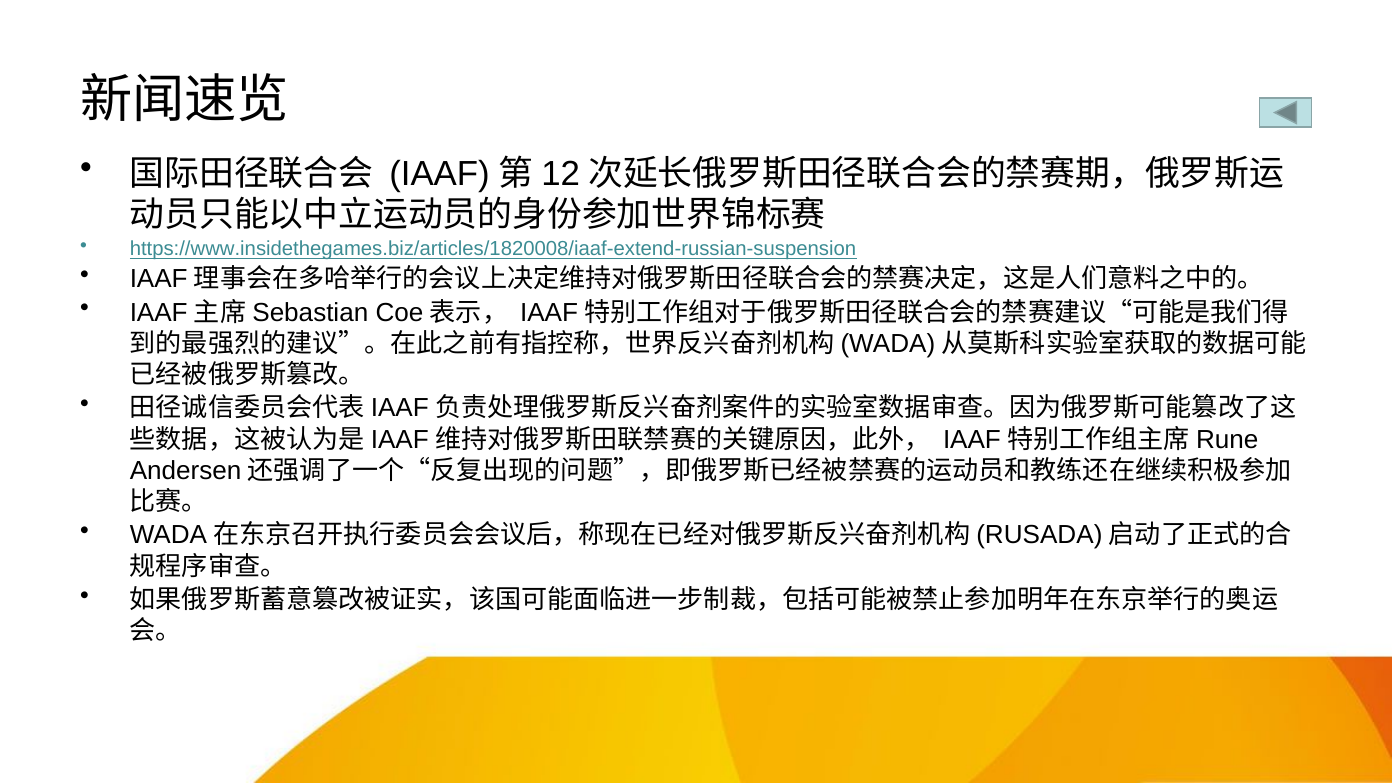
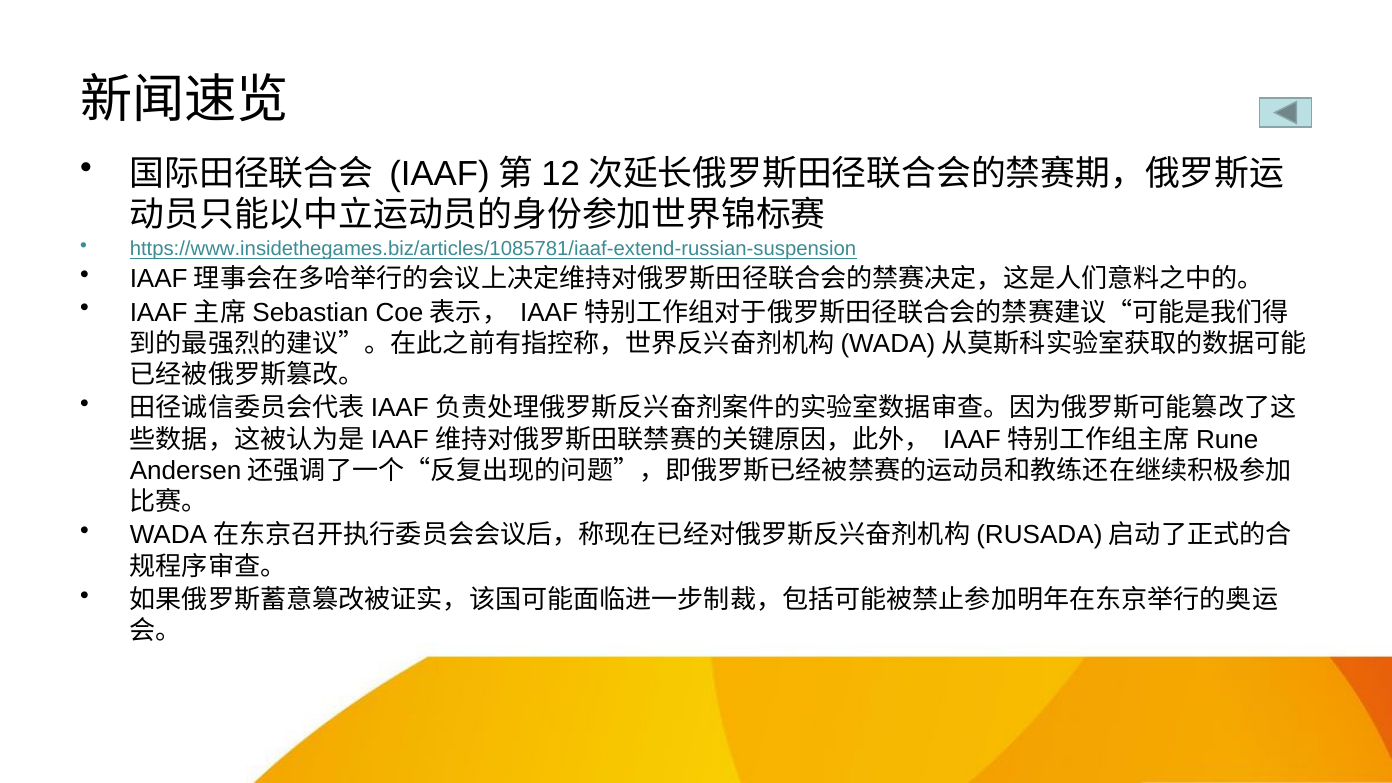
https://www.insidethegames.biz/articles/1820008/iaaf-extend-russian-suspension: https://www.insidethegames.biz/articles/1820008/iaaf-extend-russian-suspension -> https://www.insidethegames.biz/articles/1085781/iaaf-extend-russian-suspension (493, 249)
